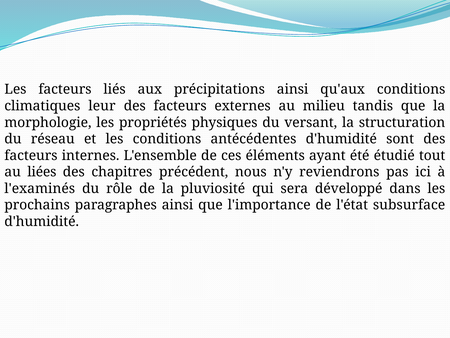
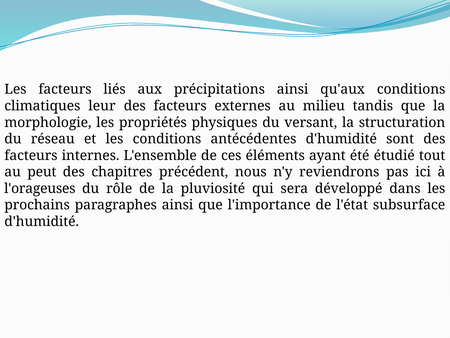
liées: liées -> peut (42, 172)
l'examinés: l'examinés -> l'orageuses (40, 188)
